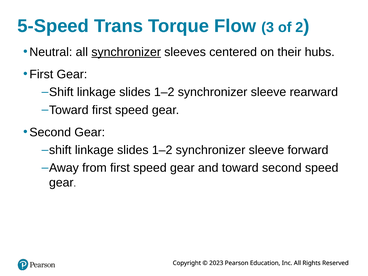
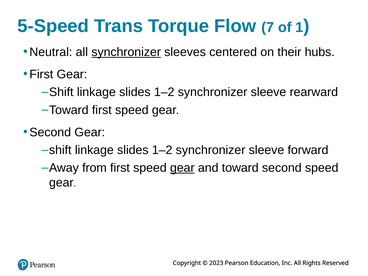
3: 3 -> 7 (268, 27)
2: 2 -> 1 (299, 27)
gear underline: none -> present (182, 168)
